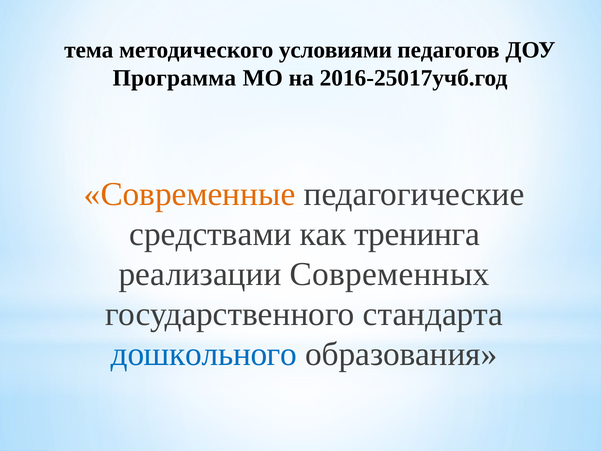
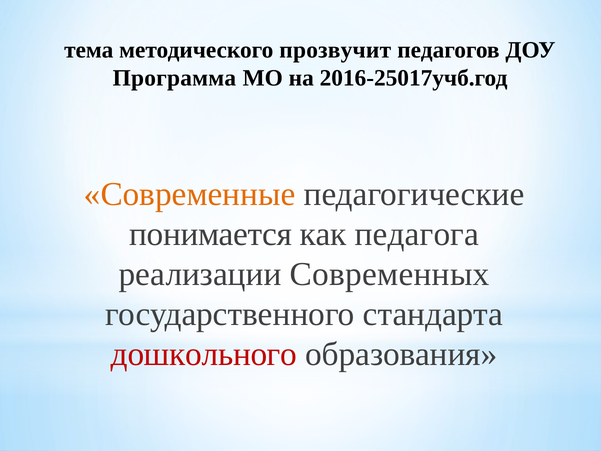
условиями: условиями -> прозвучит (335, 50)
средствами: средствами -> понимается (211, 234)
тренинга: тренинга -> педагога (417, 234)
дошкольного colour: blue -> red (204, 354)
